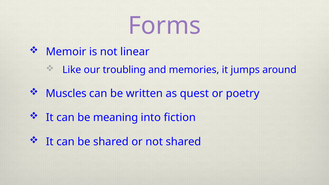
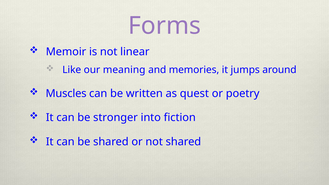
troubling: troubling -> meaning (124, 70)
meaning: meaning -> stronger (115, 118)
